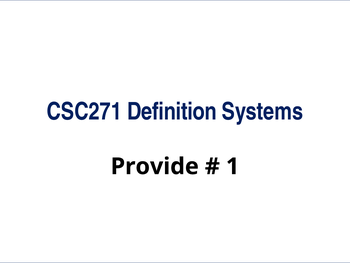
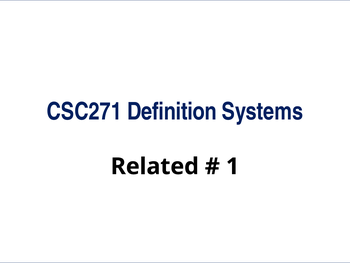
Provide: Provide -> Related (155, 166)
